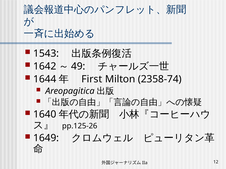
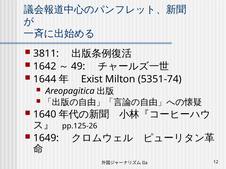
1543: 1543 -> 3811 (46, 54)
First: First -> Exist (92, 79)
2358-74: 2358-74 -> 5351-74 (160, 79)
